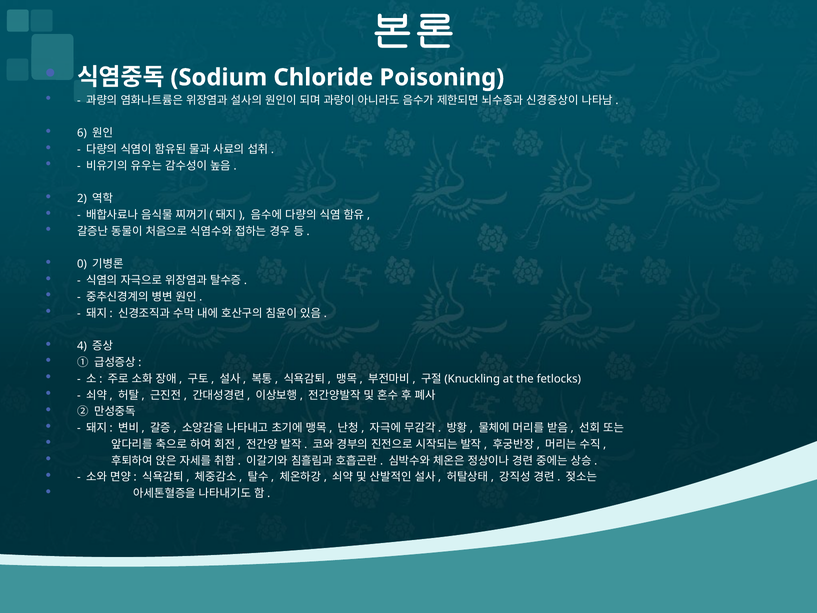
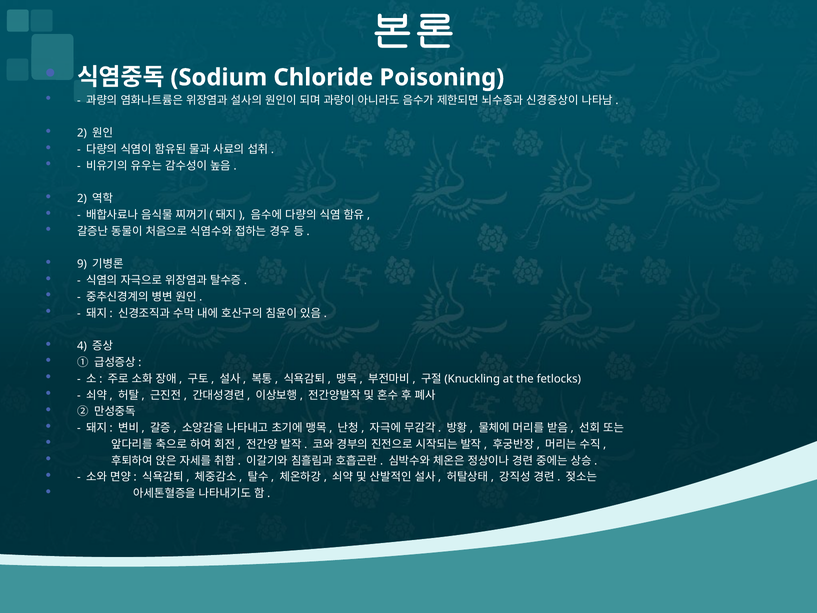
6: 6 -> 2 (82, 133)
0: 0 -> 9 (82, 264)
